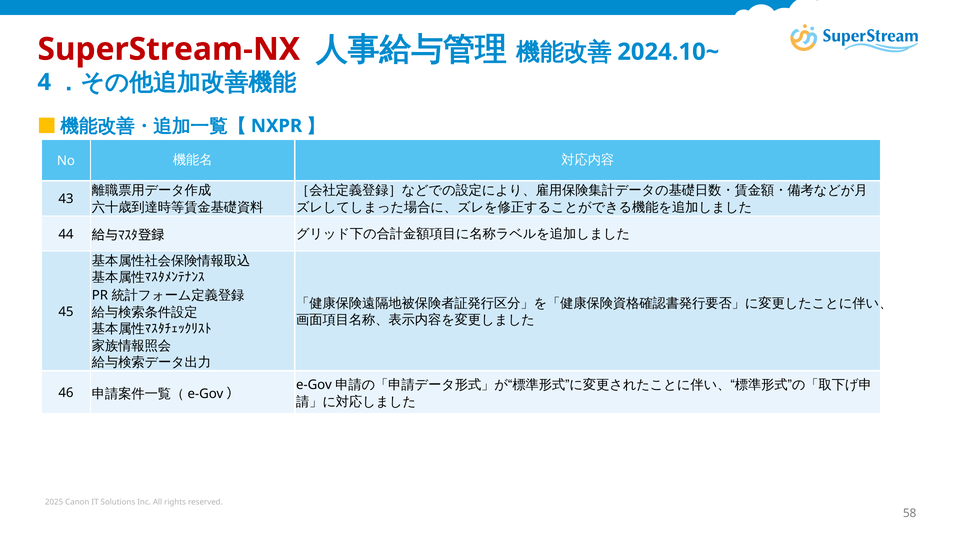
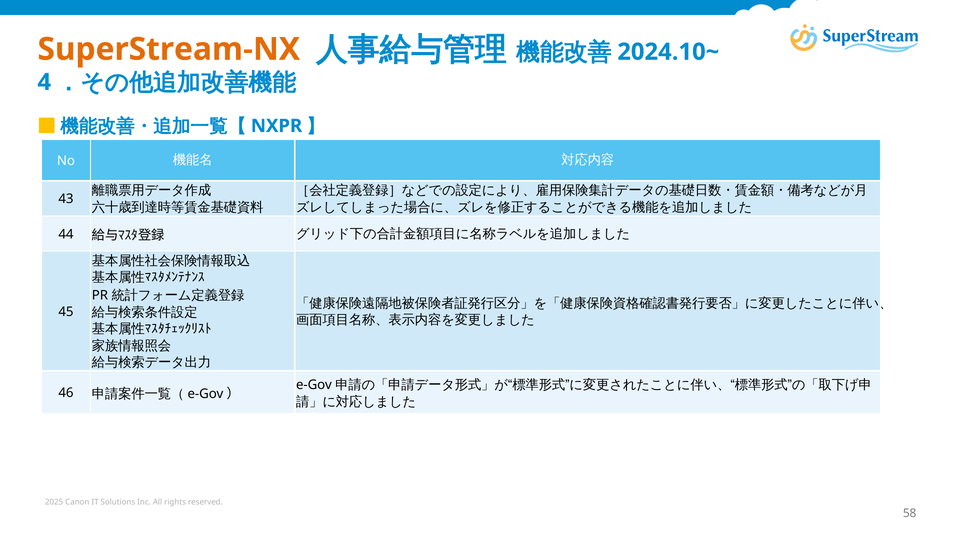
SuperStream-NX colour: red -> orange (169, 49)
